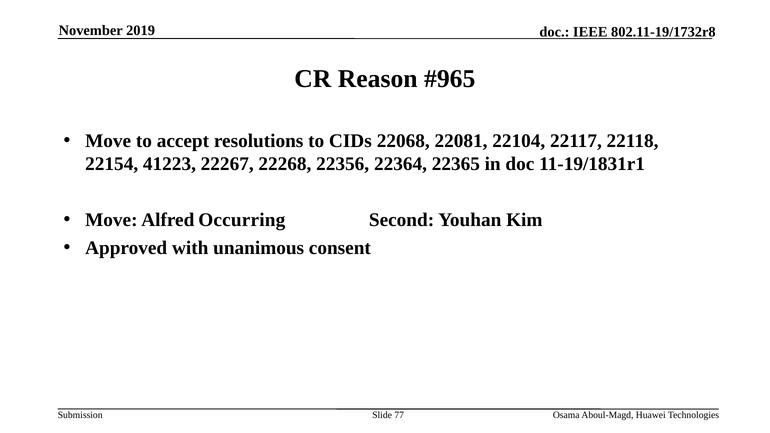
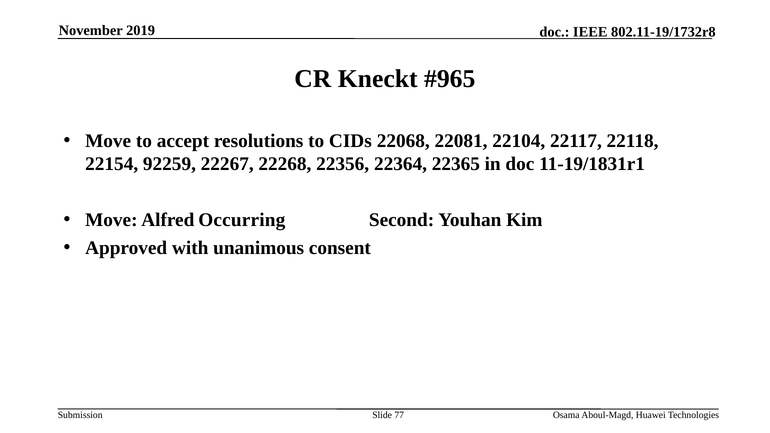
Reason: Reason -> Kneckt (378, 79)
41223: 41223 -> 92259 (169, 164)
